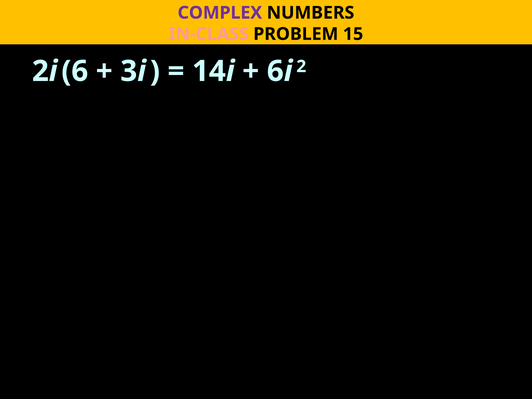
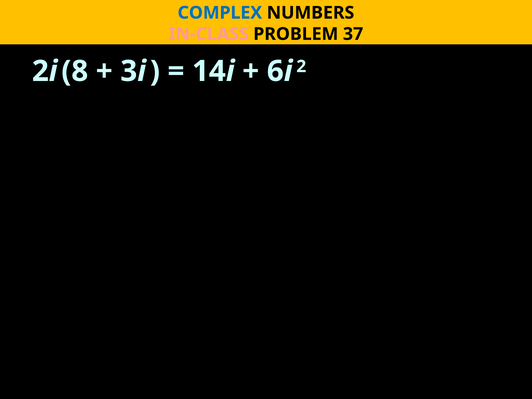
COMPLEX colour: purple -> blue (220, 13)
15: 15 -> 37 (353, 34)
6: 6 -> 8 (75, 71)
